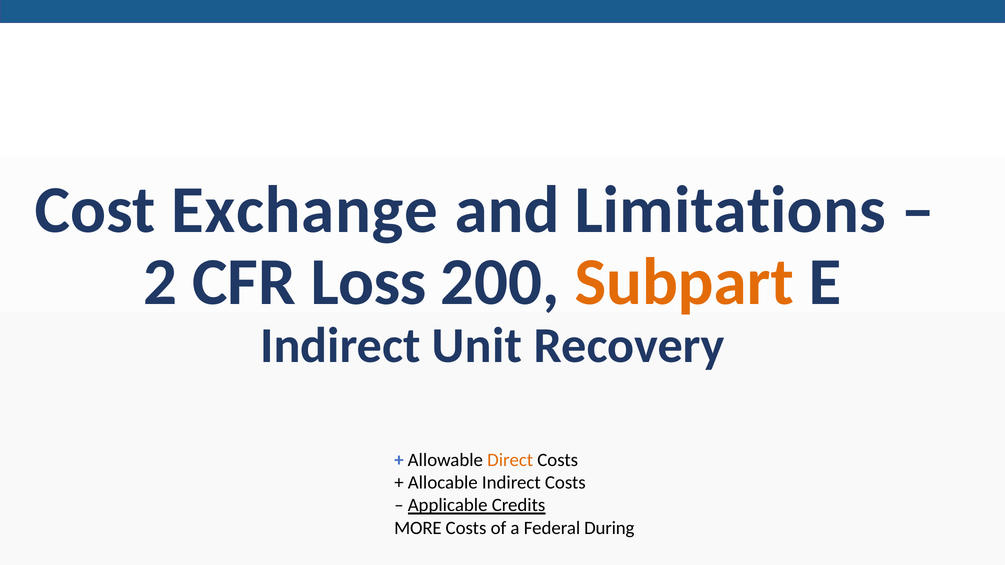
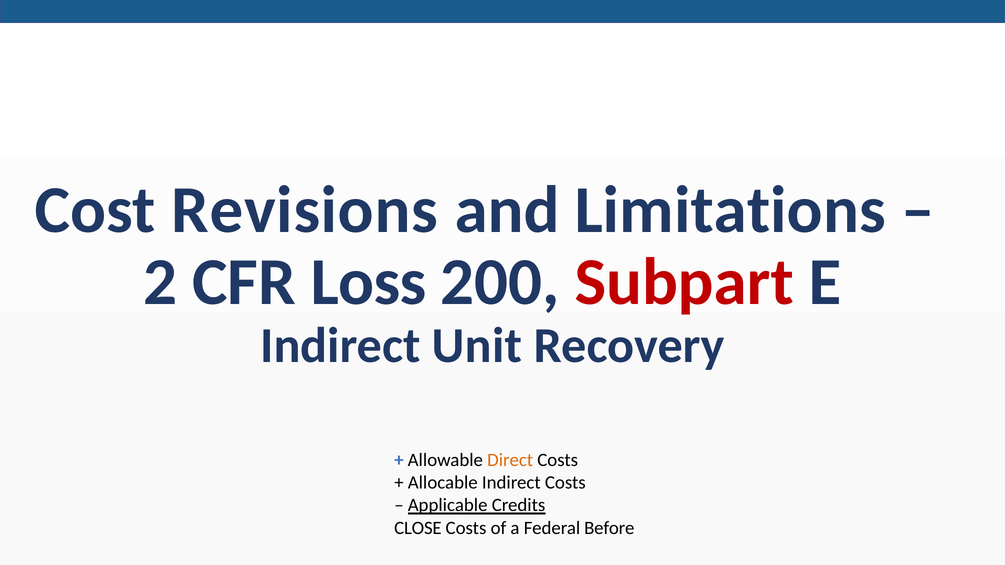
Exchange: Exchange -> Revisions (305, 210)
Subpart colour: orange -> red (684, 282)
MORE: MORE -> CLOSE (418, 528)
During: During -> Before (609, 528)
